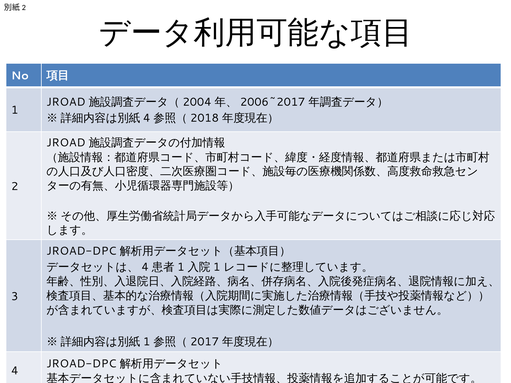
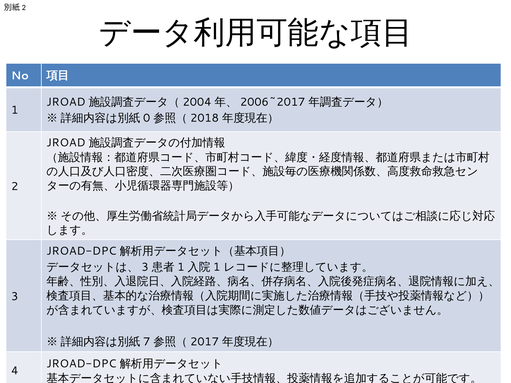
4: 4 -> 0 (147, 118)
4: 4 -> 3 (145, 267)
1: 1 -> 7 (147, 342)
